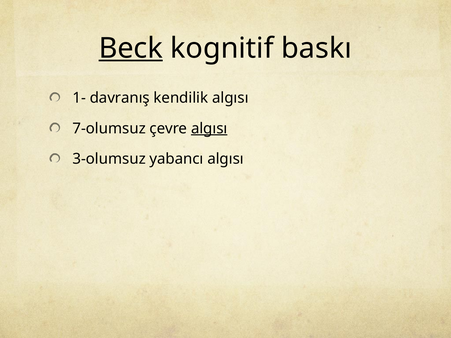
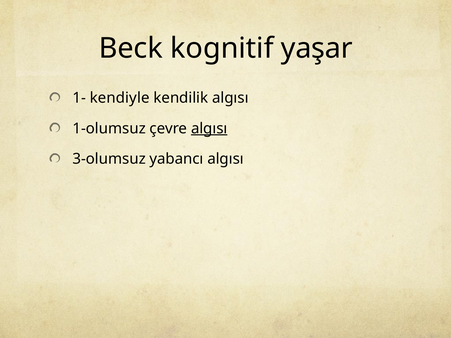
Beck underline: present -> none (131, 48)
baskı: baskı -> yaşar (317, 48)
davranış: davranış -> kendiyle (120, 98)
7-olumsuz: 7-olumsuz -> 1-olumsuz (109, 128)
